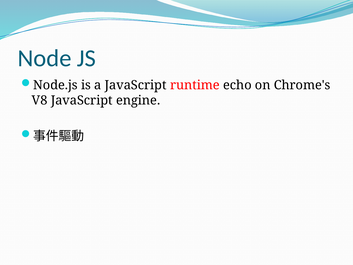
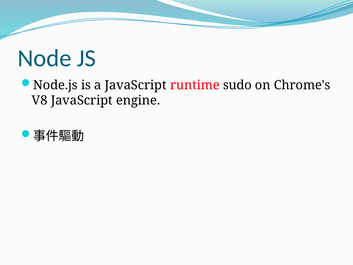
echo: echo -> sudo (237, 85)
